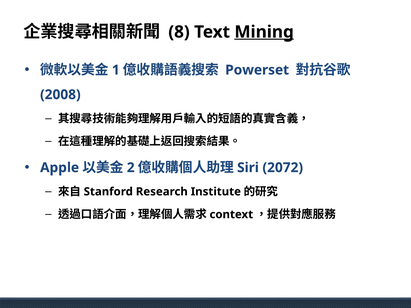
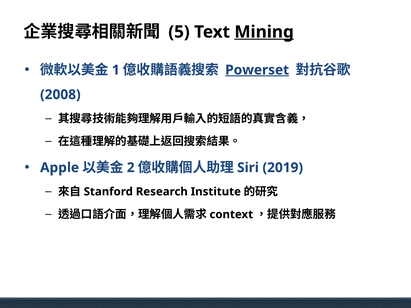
8: 8 -> 5 (179, 32)
Powerset underline: none -> present (257, 70)
2072: 2072 -> 2019 (283, 168)
